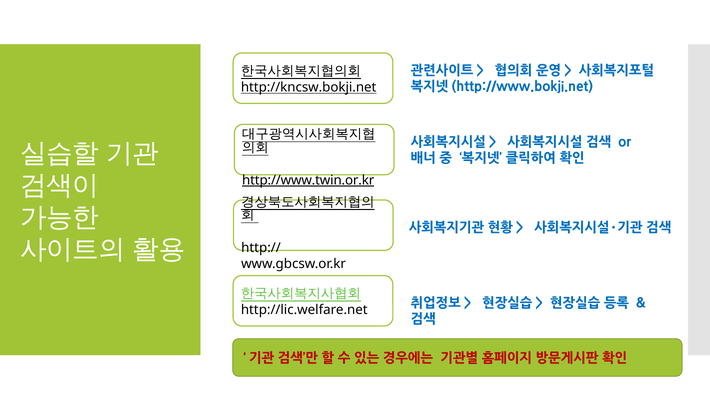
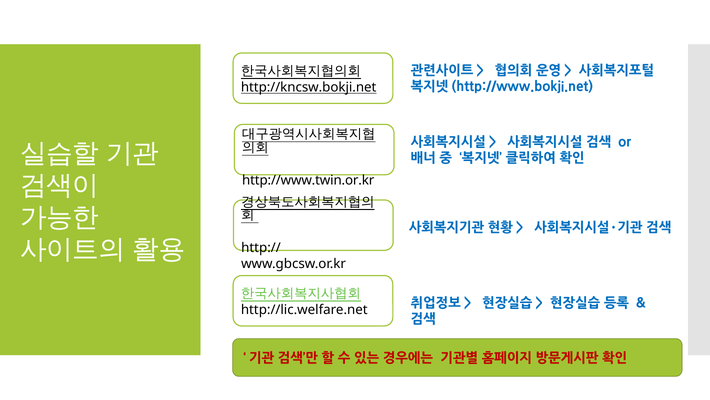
http://www.twin.or.kr underline: present -> none (308, 180)
